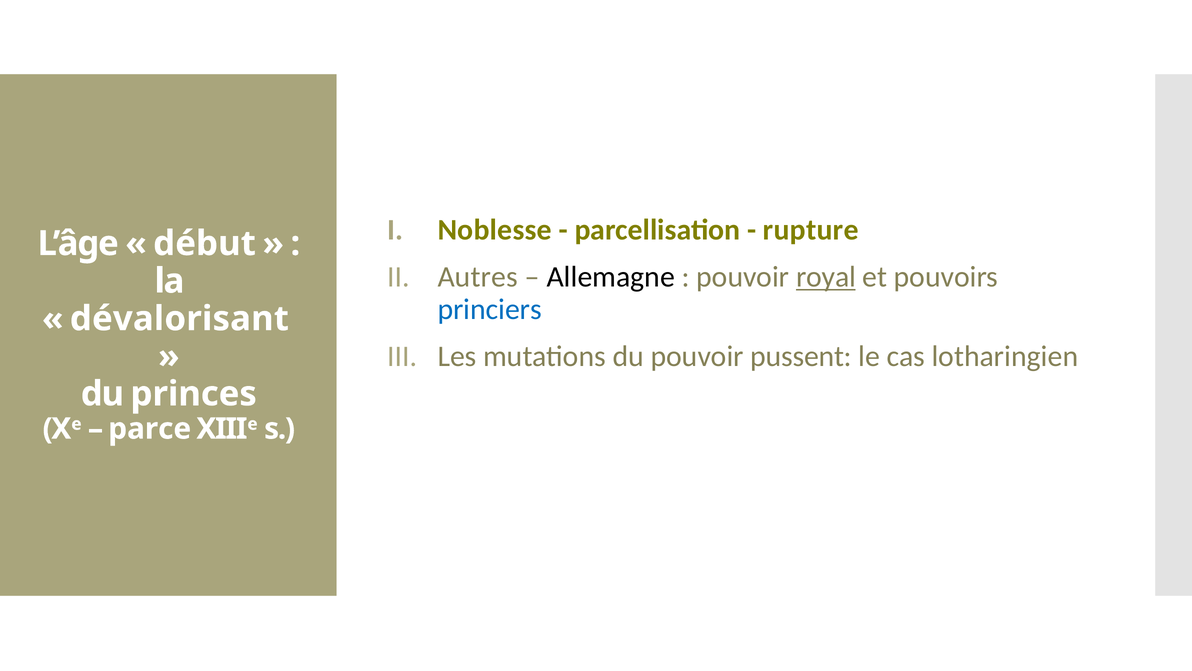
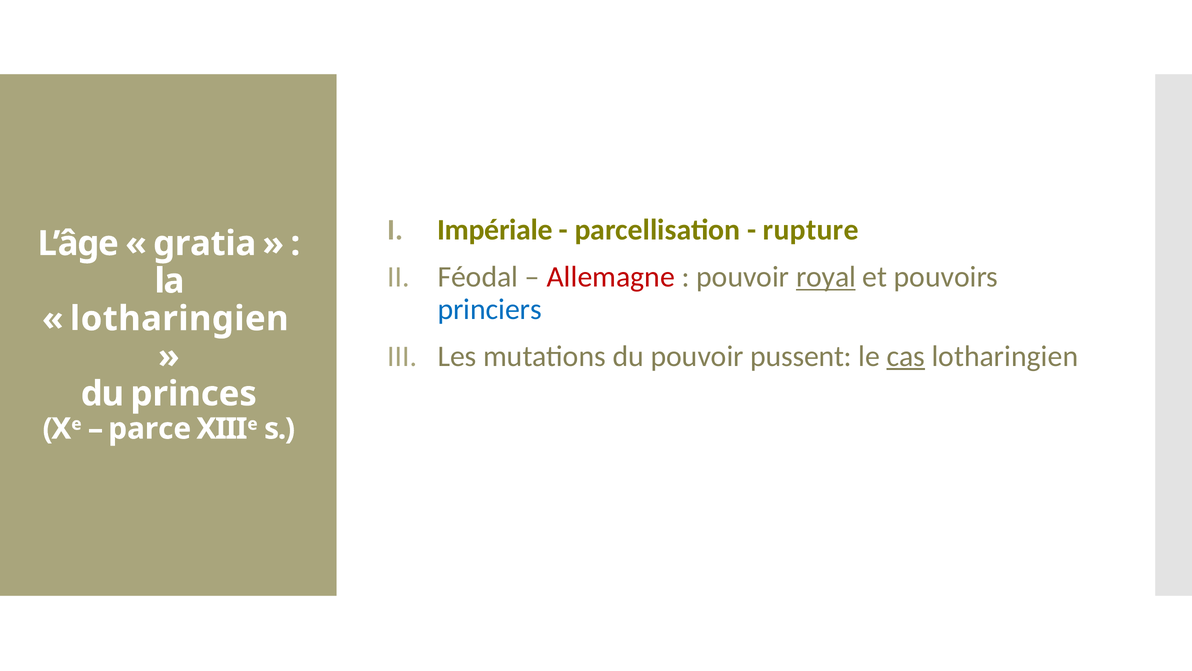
Noblesse: Noblesse -> Impériale (495, 230)
début: début -> gratia (205, 243)
Autres: Autres -> Féodal (478, 277)
Allemagne colour: black -> red (611, 277)
dévalorisant: dévalorisant -> lotharingien (179, 318)
cas underline: none -> present (906, 356)
